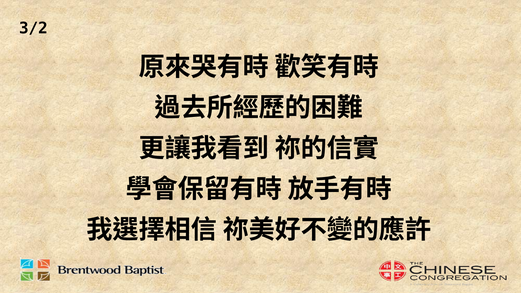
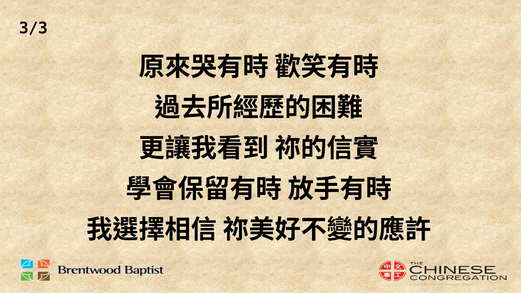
3/2: 3/2 -> 3/3 (33, 28)
